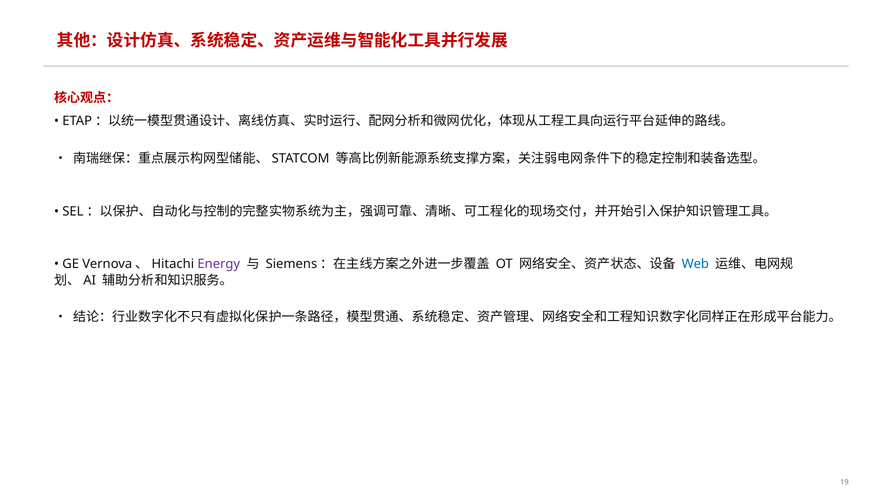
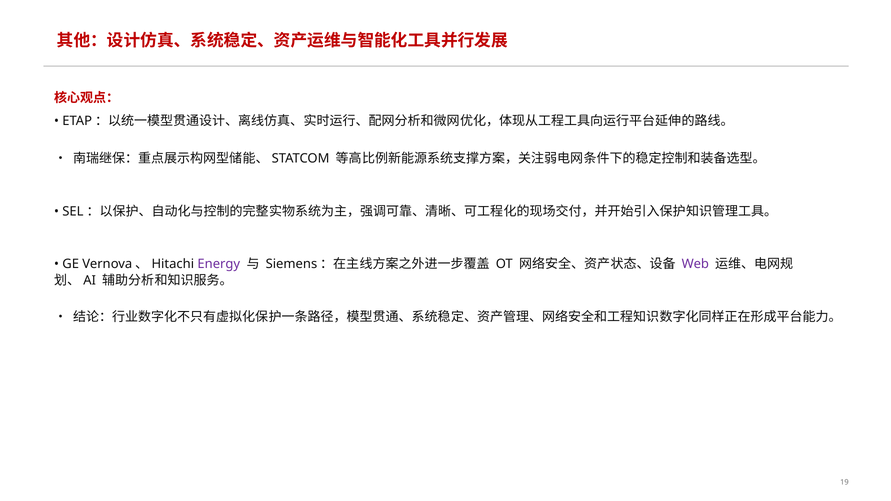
Web colour: blue -> purple (695, 264)
